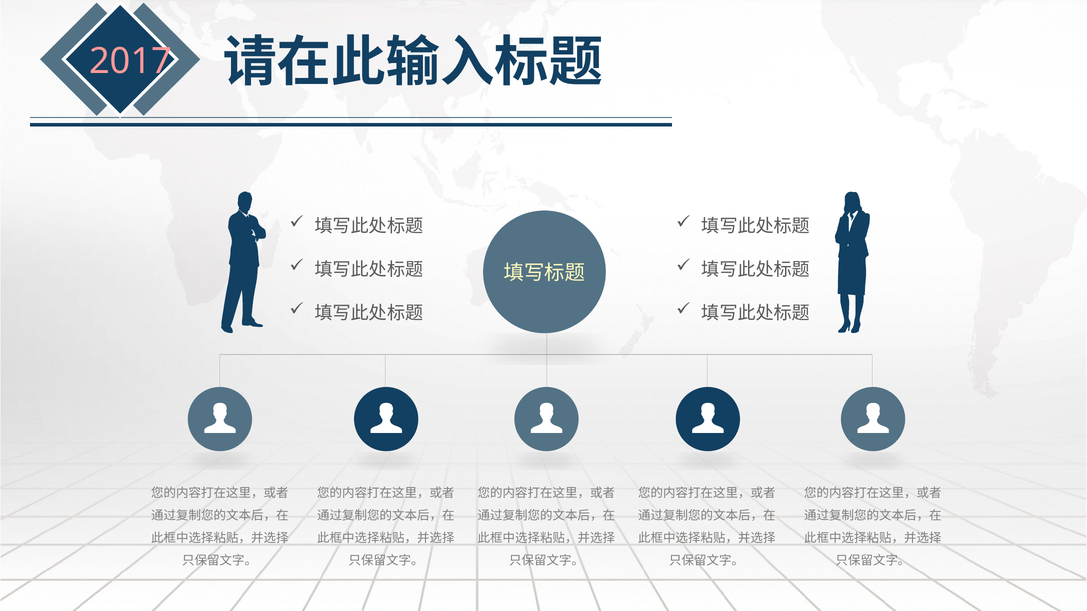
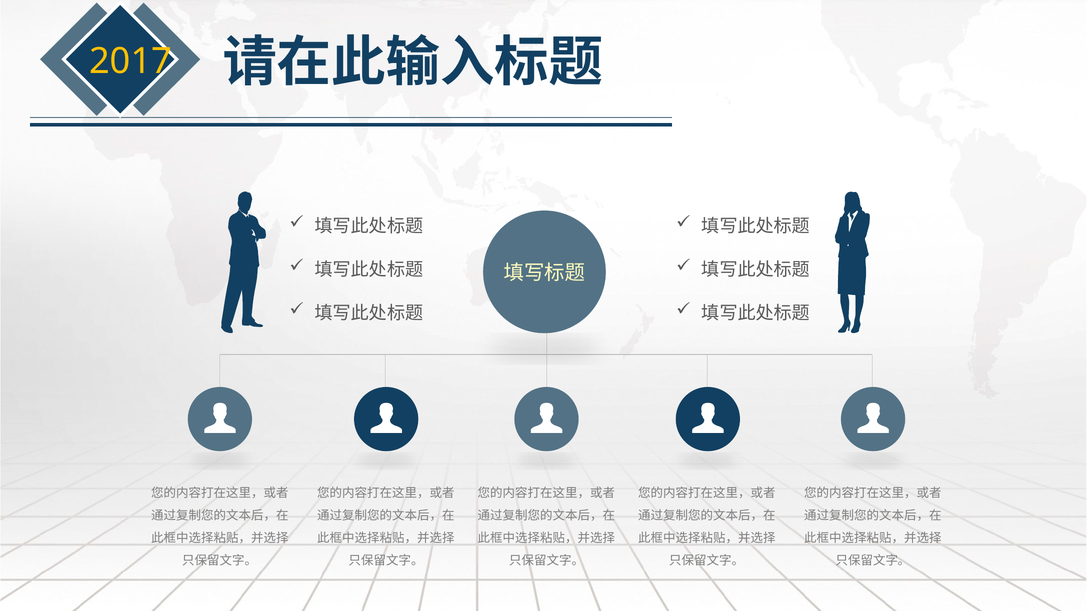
2017 colour: pink -> yellow (131, 62)
